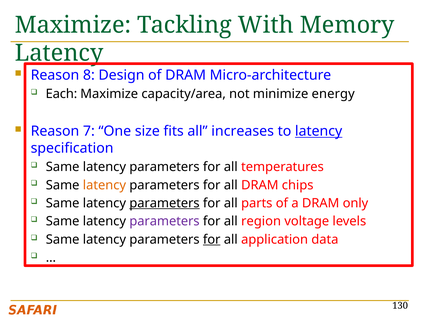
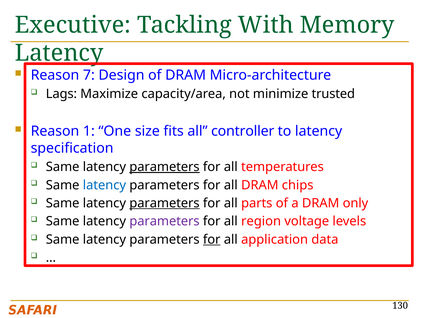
Maximize: Maximize -> Executive (73, 25)
8: 8 -> 7 (89, 75)
Each: Each -> Lags (61, 94)
energy: energy -> trusted (333, 94)
7: 7 -> 1 (89, 131)
increases: increases -> controller (243, 131)
latency underline: present -> none (319, 131)
parameters underline: none -> present (164, 167)
latency colour: orange -> blue (104, 185)
